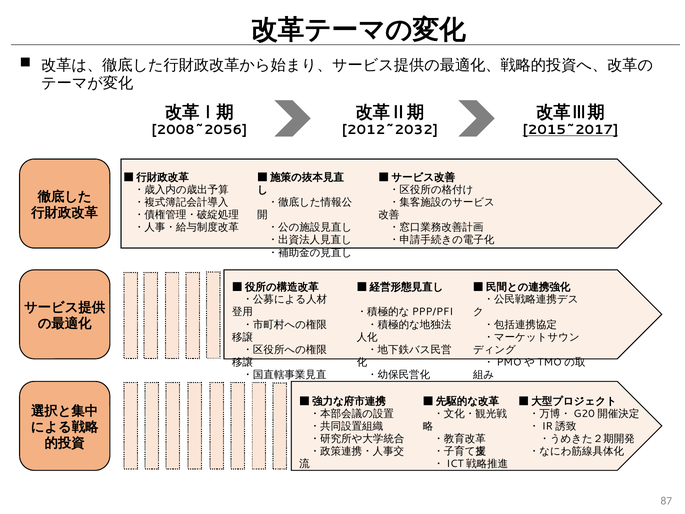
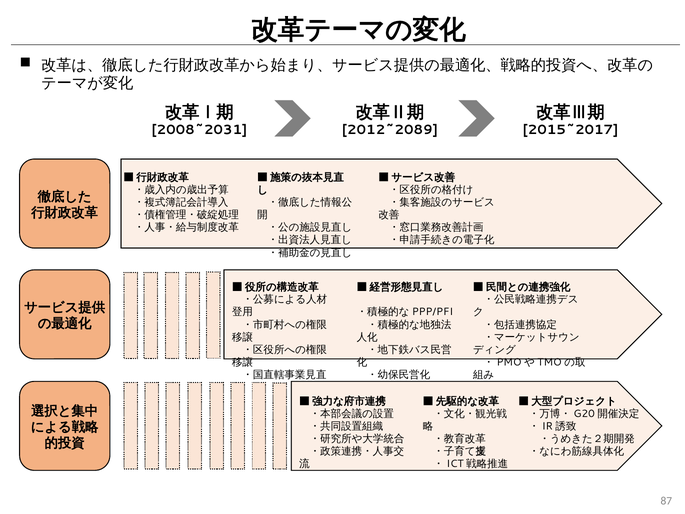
2008~2056: 2008~2056 -> 2008~2031 (199, 130)
2012~2032: 2012~2032 -> 2012~2089 (390, 130)
2015~2017 underline: present -> none (570, 130)
